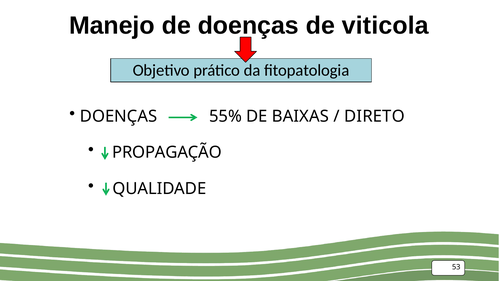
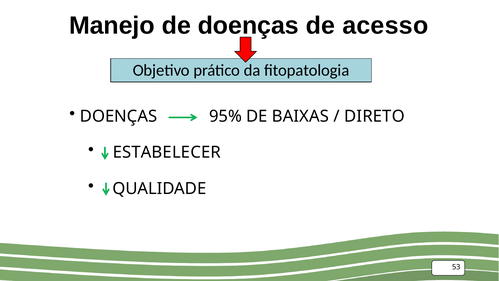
viticola: viticola -> acesso (385, 25)
55%: 55% -> 95% (226, 116)
PROPAGAÇÃO: PROPAGAÇÃO -> ESTABELECER (167, 152)
